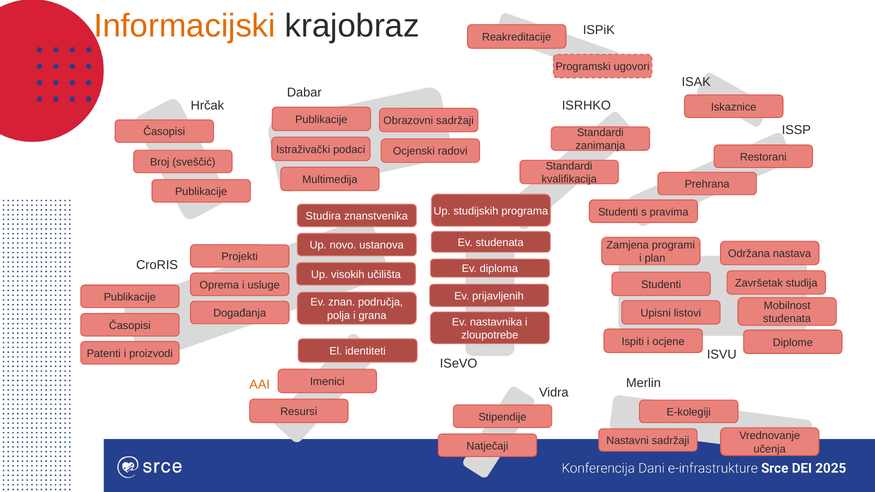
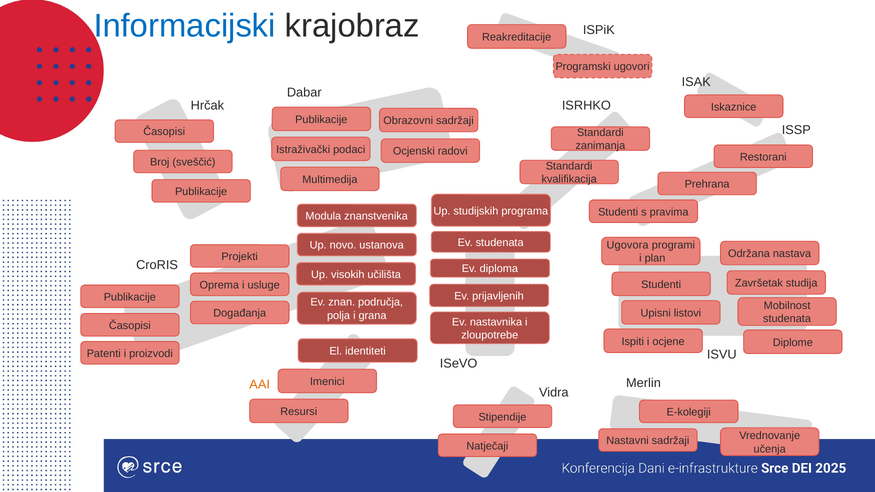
Informacijski colour: orange -> blue (185, 26)
Studira: Studira -> Modula (323, 216)
Zamjena: Zamjena -> Ugovora (628, 245)
